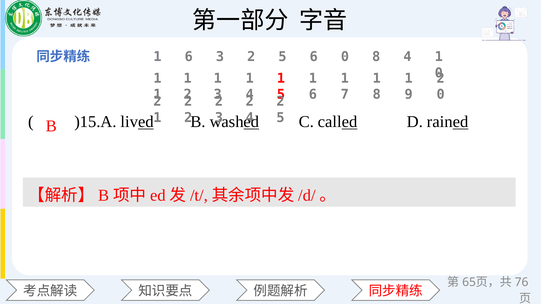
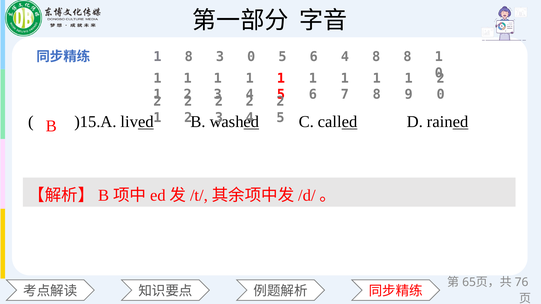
6: 6 -> 8 (189, 57)
2: 2 -> 0 (251, 57)
6 0: 0 -> 4 (345, 57)
8 4: 4 -> 8 (407, 57)
